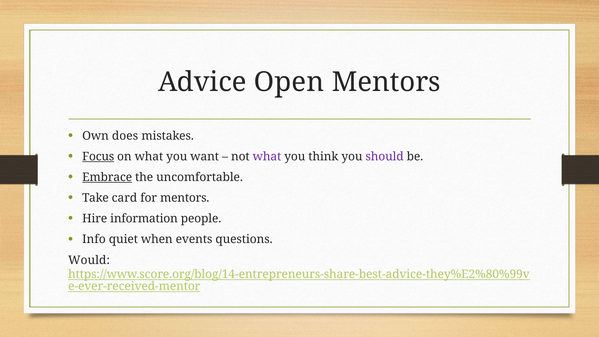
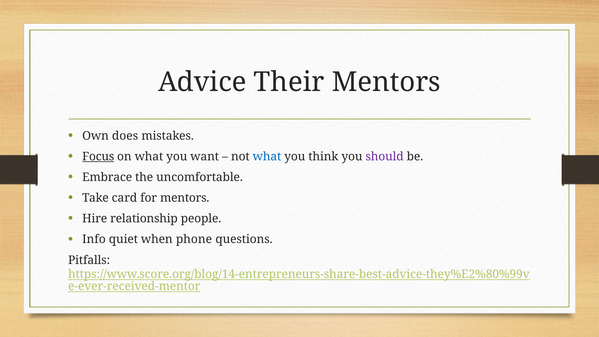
Open: Open -> Their (289, 82)
what colour: purple -> blue (267, 157)
Embrace underline: present -> none (107, 177)
information: information -> relationship (144, 219)
events: events -> phone (194, 239)
Would: Would -> Pitfalls (89, 260)
